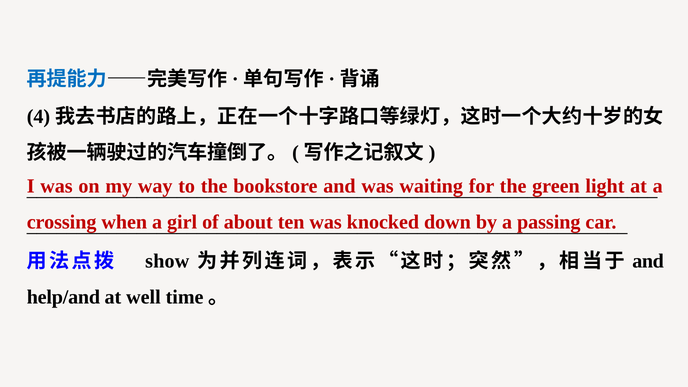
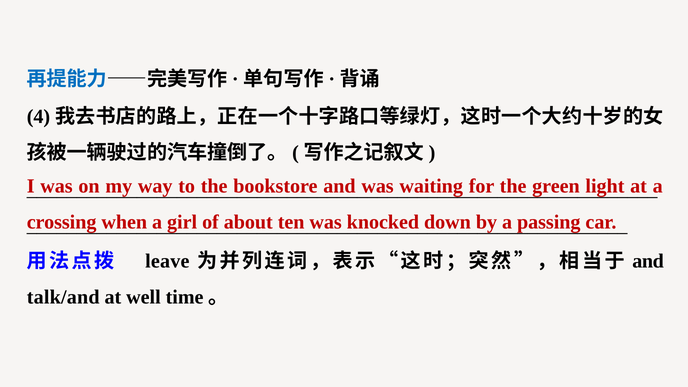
show: show -> leave (167, 261)
help/and: help/and -> talk/and (63, 297)
